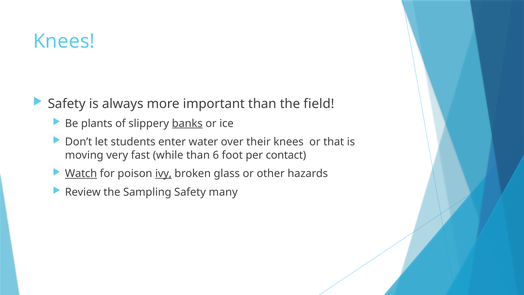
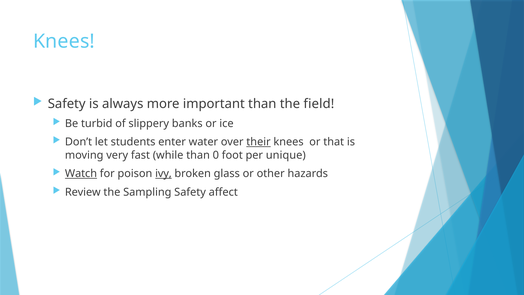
plants: plants -> turbid (97, 123)
banks underline: present -> none (187, 123)
their underline: none -> present (258, 142)
6: 6 -> 0 (216, 155)
contact: contact -> unique (286, 155)
many: many -> affect (223, 192)
